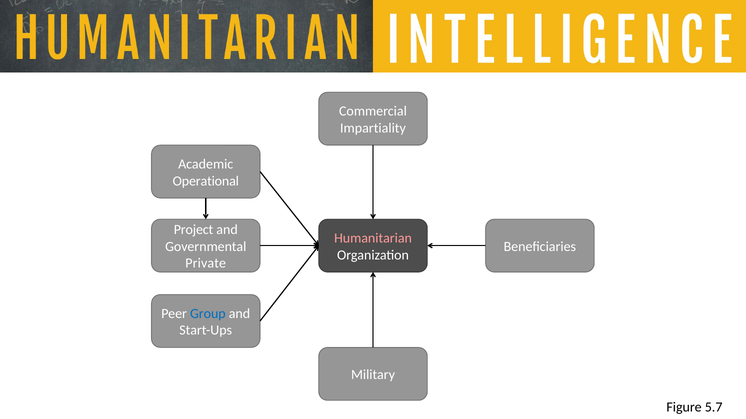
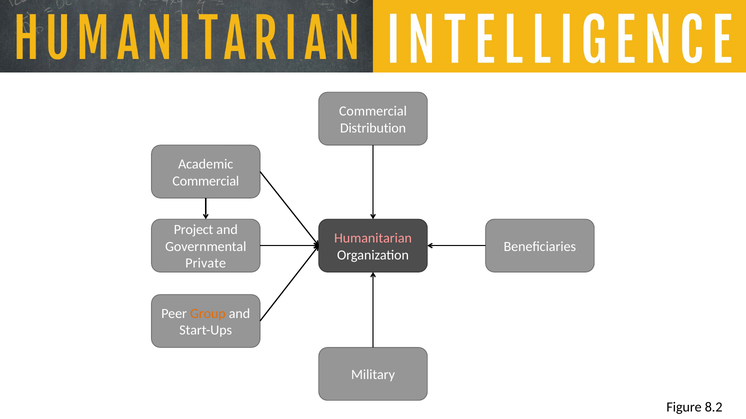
Impartiality: Impartiality -> Distribution (373, 128)
Operational: Operational -> Commercial (206, 181)
Group colour: blue -> orange (208, 314)
5.7: 5.7 -> 8.2 (714, 408)
